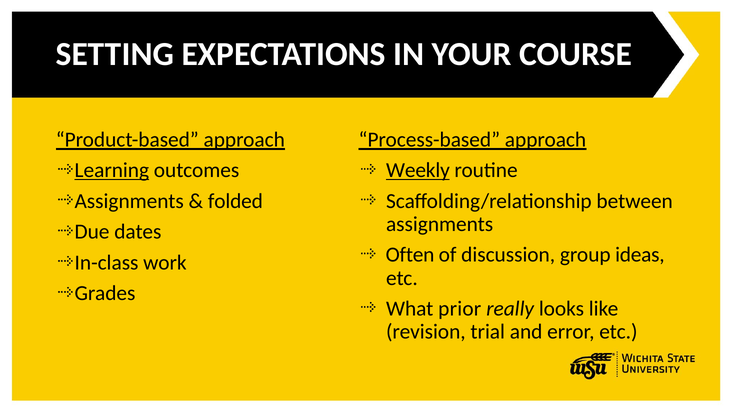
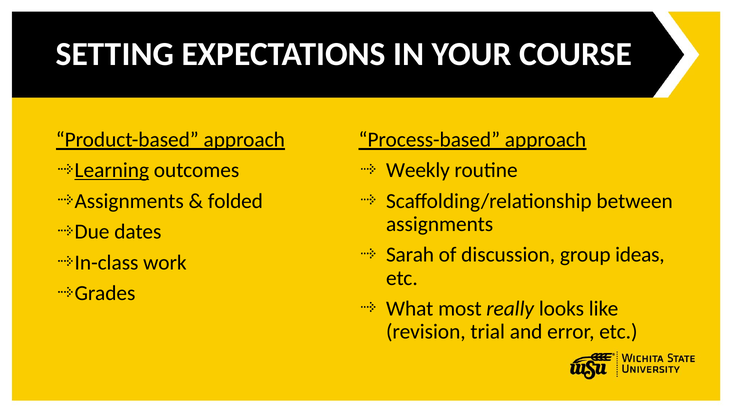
Weekly underline: present -> none (418, 170)
Often: Often -> Sarah (410, 255)
prior: prior -> most (460, 308)
